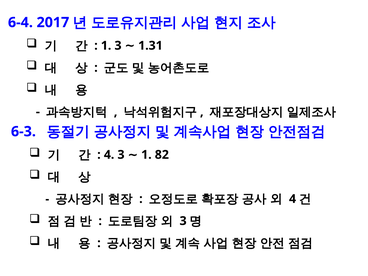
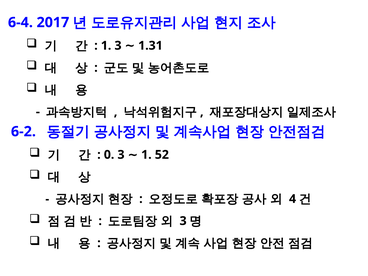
6-3: 6-3 -> 6-2 (23, 132)
4: 4 -> 0 (109, 155)
82: 82 -> 52 (162, 155)
